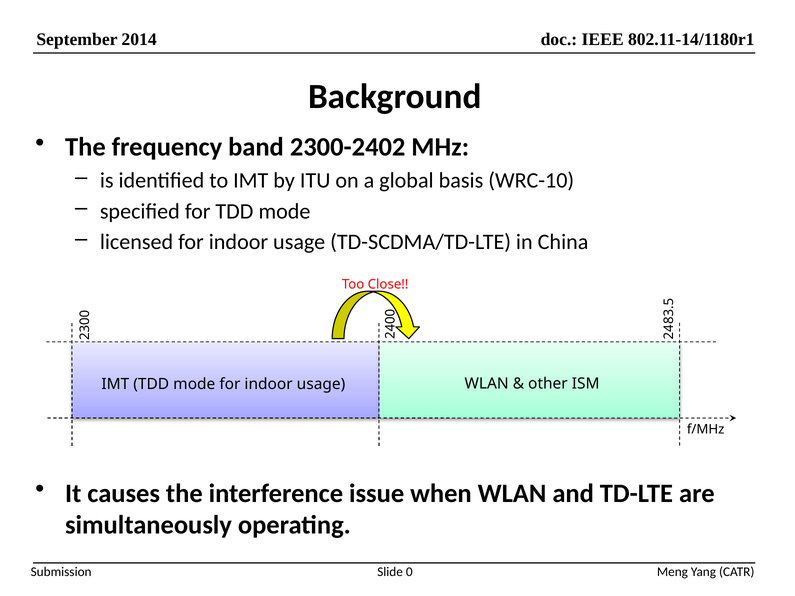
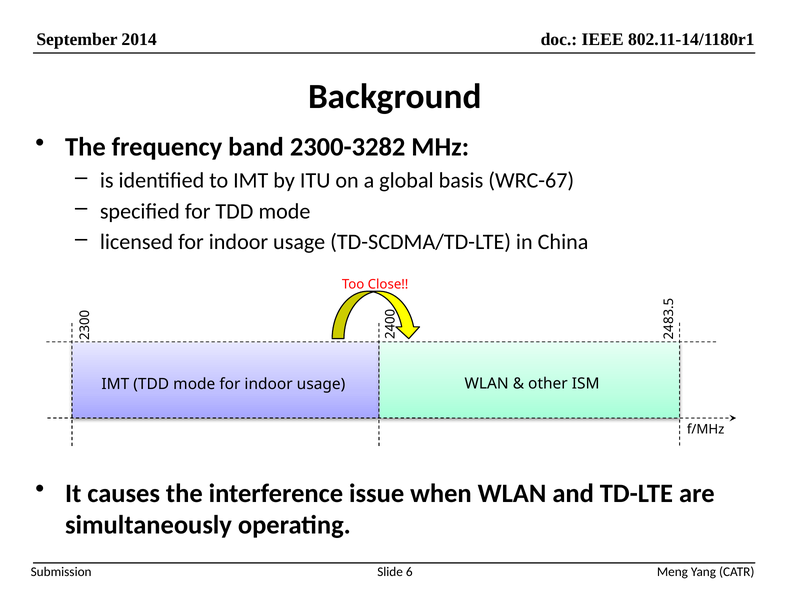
2300-2402: 2300-2402 -> 2300-3282 (348, 147)
WRC-10: WRC-10 -> WRC-67 (531, 180)
Slide 0: 0 -> 6 (409, 572)
